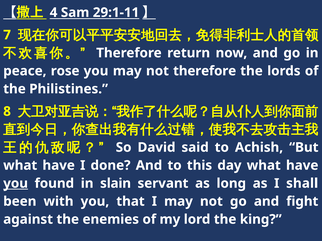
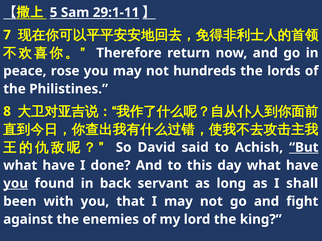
4: 4 -> 5 (54, 13)
not therefore: therefore -> hundreds (205, 71)
But underline: none -> present (304, 148)
slain: slain -> back (116, 184)
